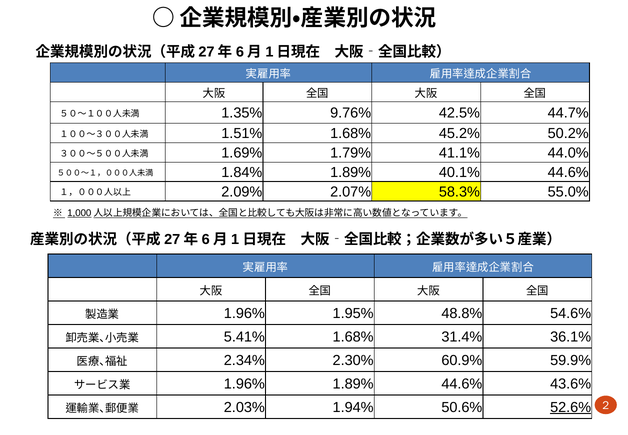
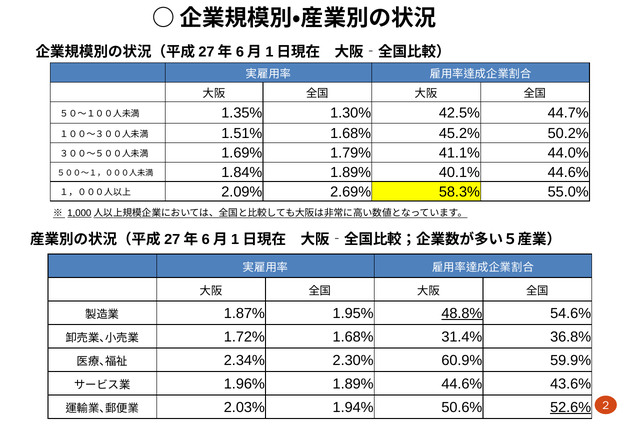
9.76%: 9.76% -> 1.30% (351, 113)
2.07%: 2.07% -> 2.69% (351, 192)
1.96%: 1.96% -> 1.87% (244, 313)
48.8% underline: none -> present (462, 313)
5.41%: 5.41% -> 1.72% (244, 337)
36.1%: 36.1% -> 36.8% (571, 337)
